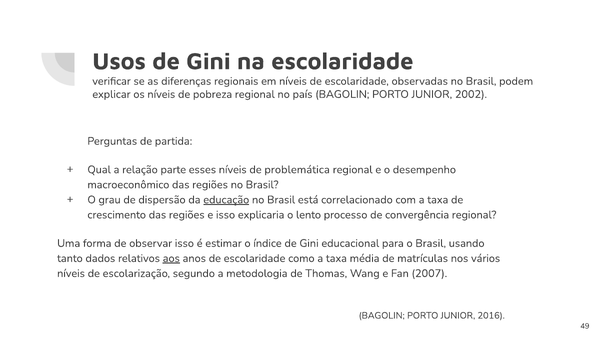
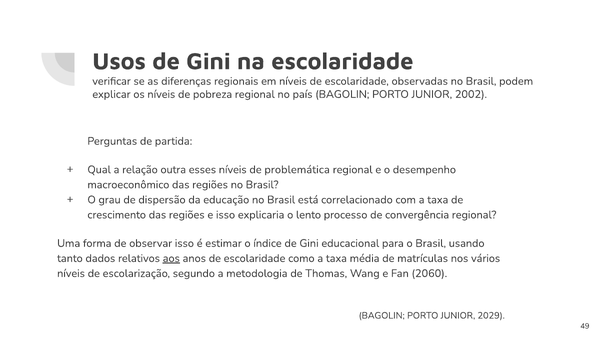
parte: parte -> outra (173, 170)
educação underline: present -> none (226, 200)
2007: 2007 -> 2060 (429, 274)
2016: 2016 -> 2029 (491, 316)
